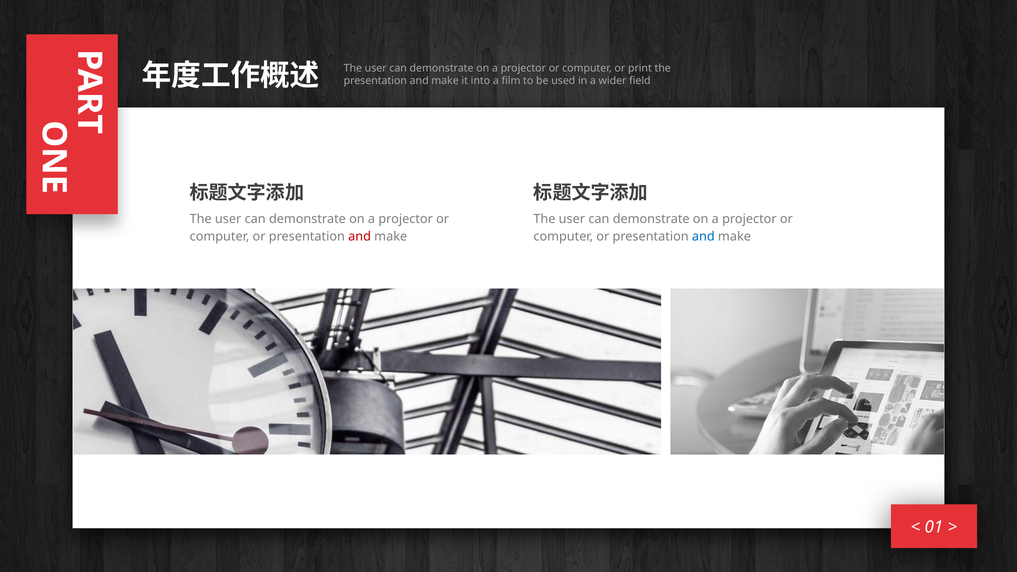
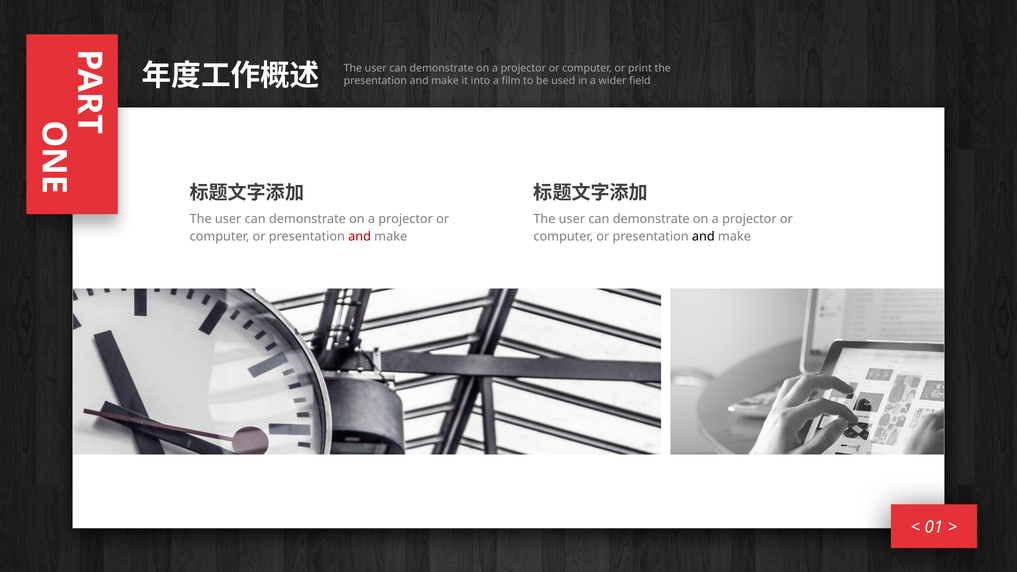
and colour: blue -> black (703, 237)
